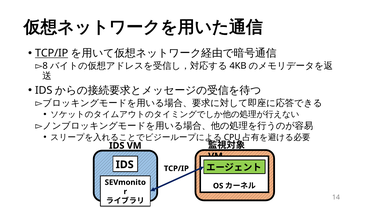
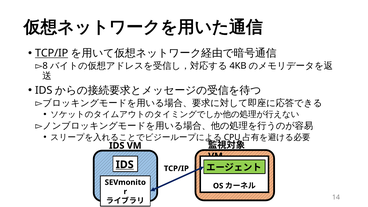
IDS underline: none -> present (125, 165)
